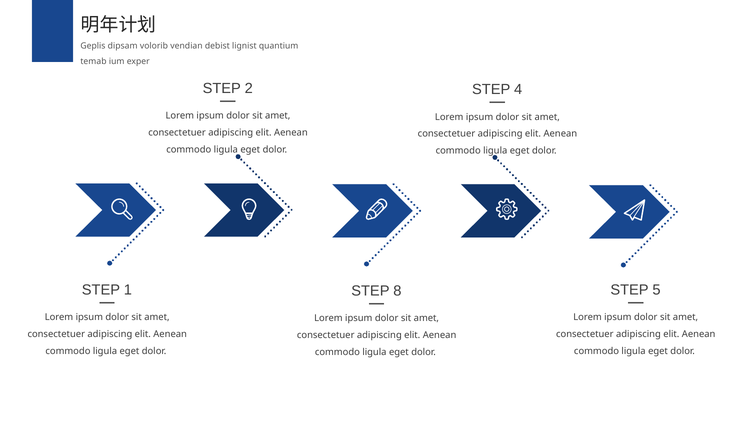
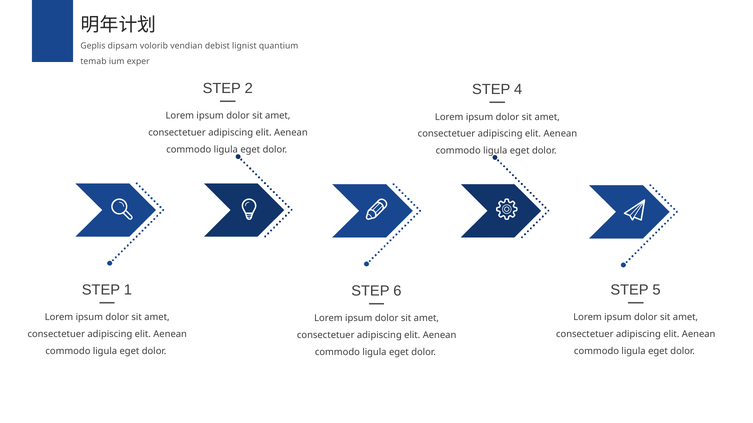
8: 8 -> 6 (397, 291)
